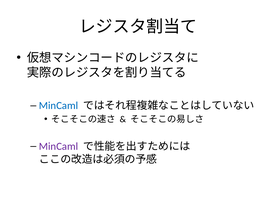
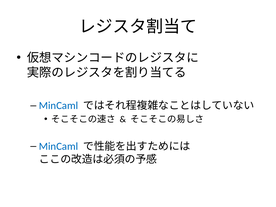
MinCaml colour: purple -> blue (59, 146)
